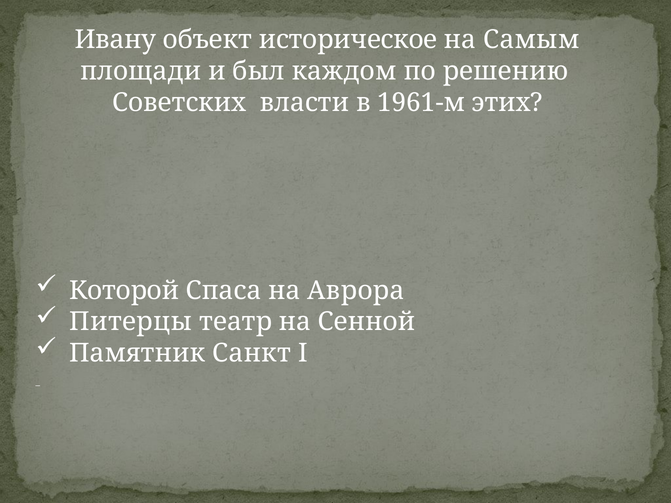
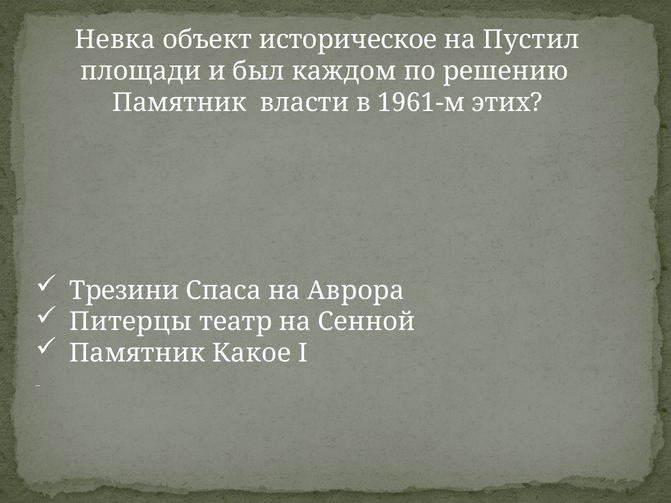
Ивану: Ивану -> Невка (115, 40)
Самым: Самым -> Пустил (531, 40)
Советских: Советских -> Памятник (180, 103)
Которой: Которой -> Трезини (124, 291)
Санкт: Санкт -> Какое (252, 353)
